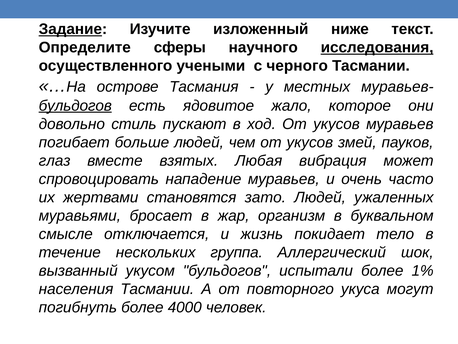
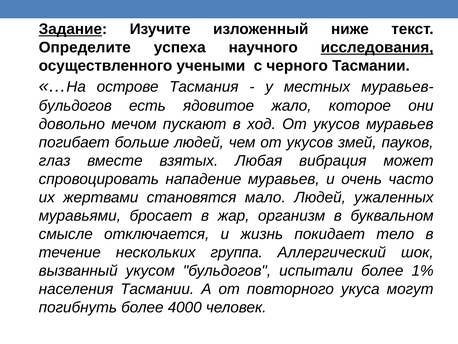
сферы: сферы -> успеха (180, 47)
бульдогов underline: present -> none (75, 105)
стиль: стиль -> мечом (134, 124)
зато: зато -> мало (265, 197)
